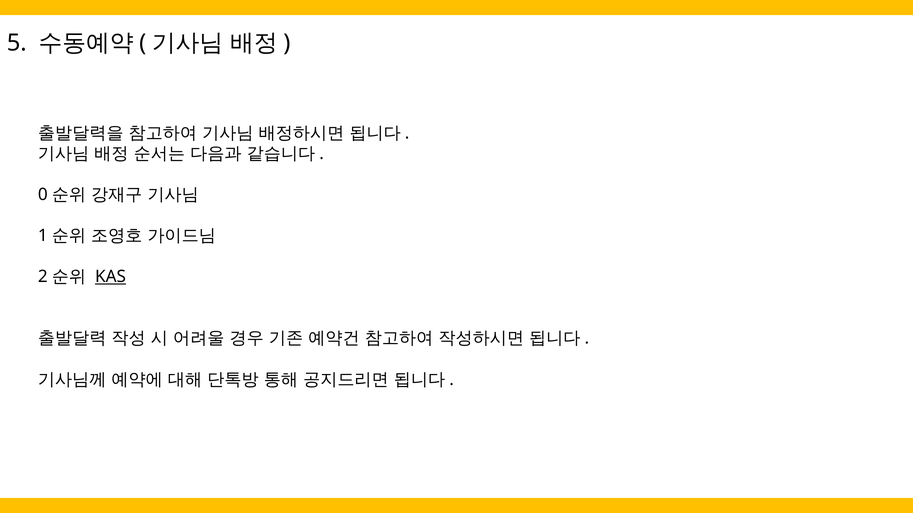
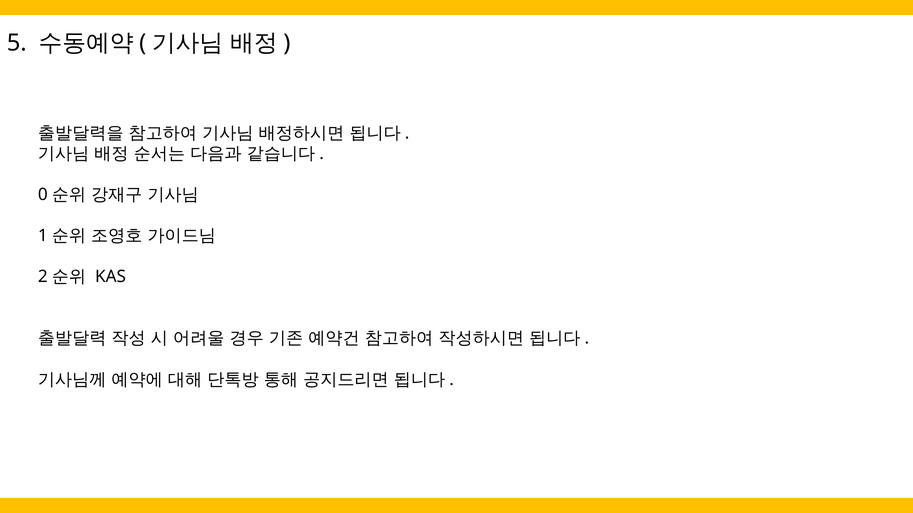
KAS underline: present -> none (111, 277)
